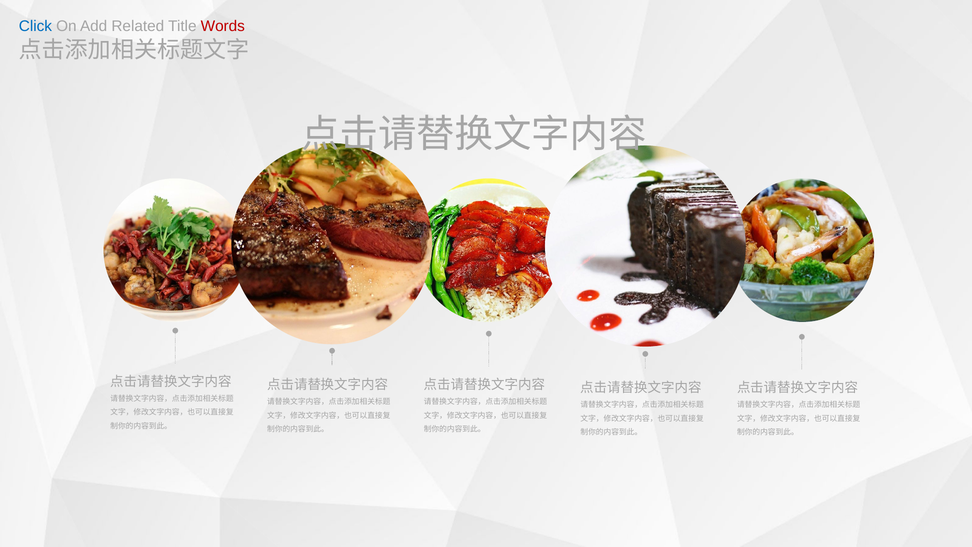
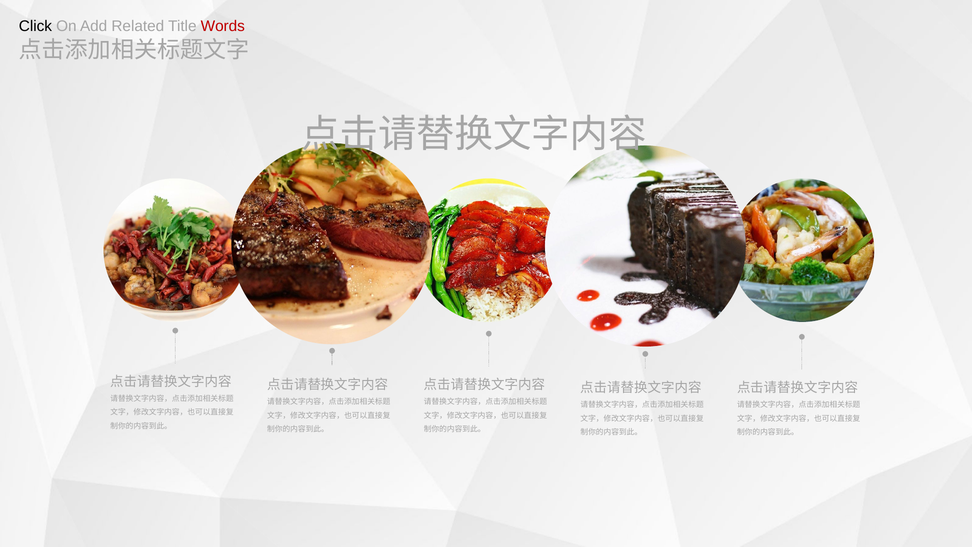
Click colour: blue -> black (35, 26)
